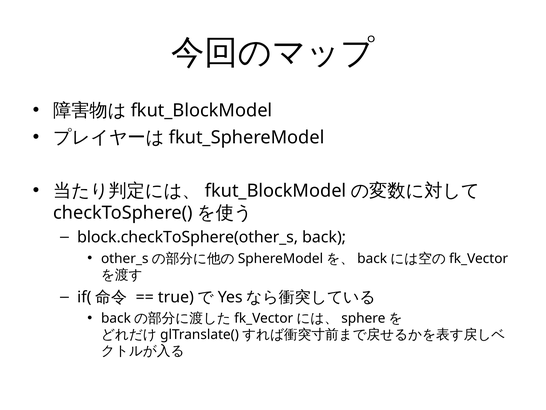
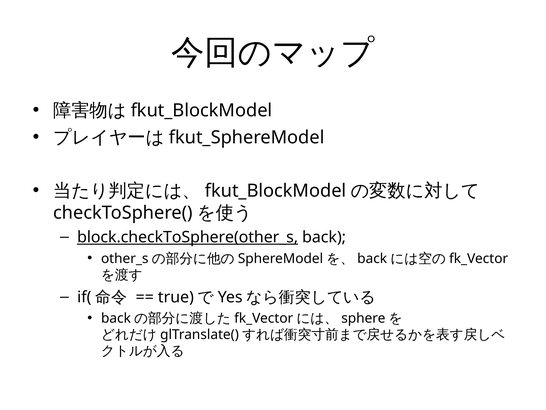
block.checkToSphere(other_s underline: none -> present (188, 237)
